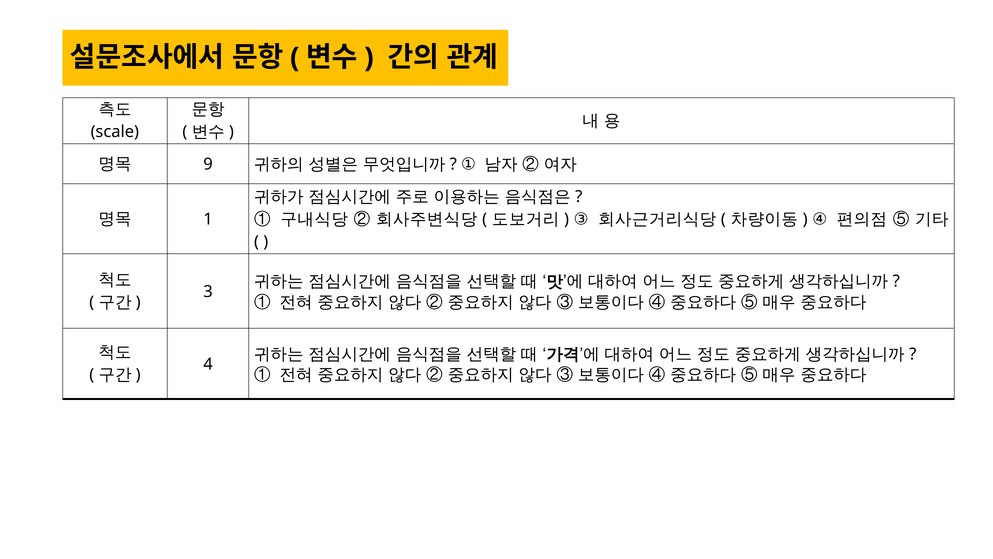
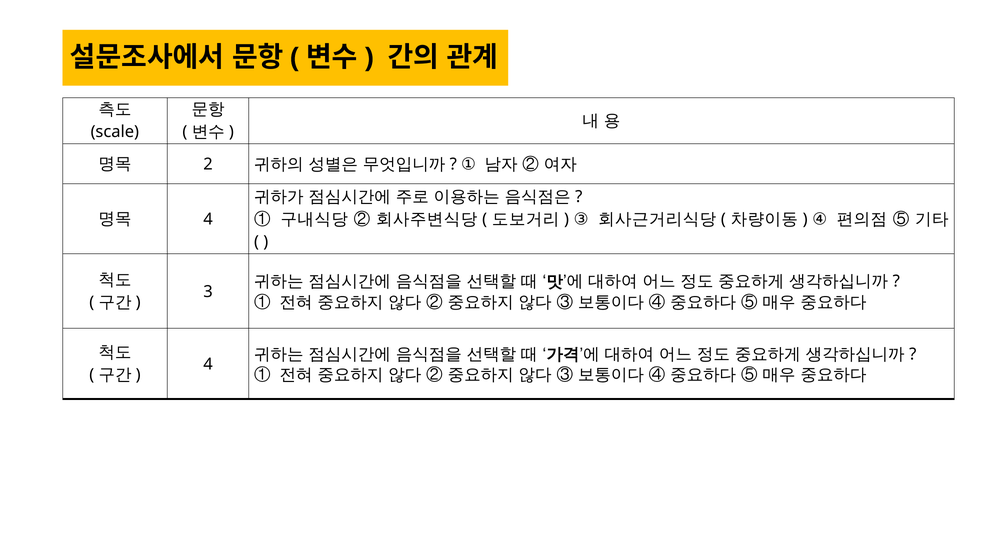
9: 9 -> 2 (208, 164)
1: 1 -> 4 (208, 219)
